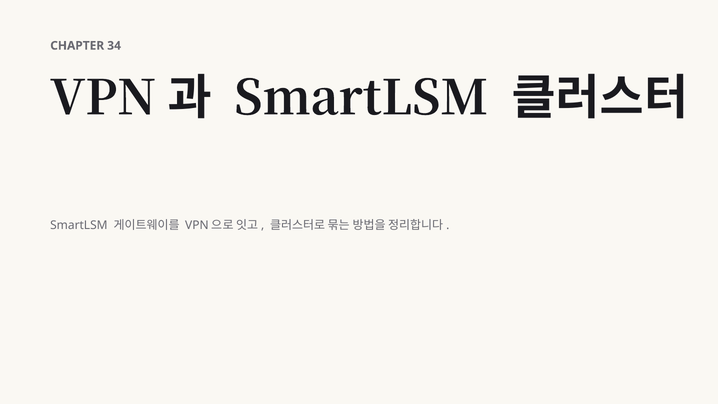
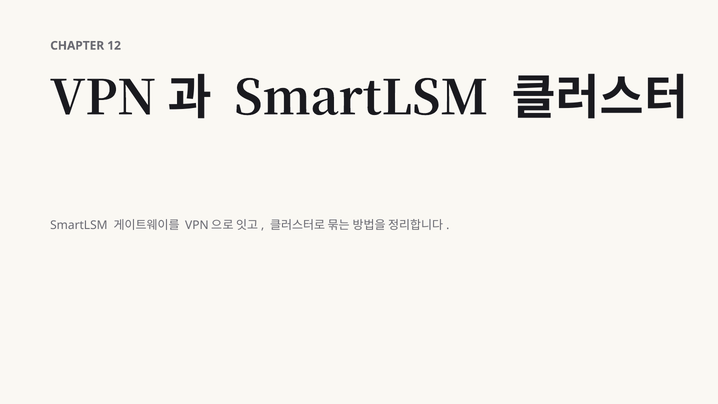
34: 34 -> 12 (114, 46)
